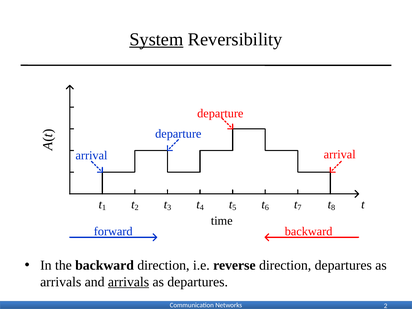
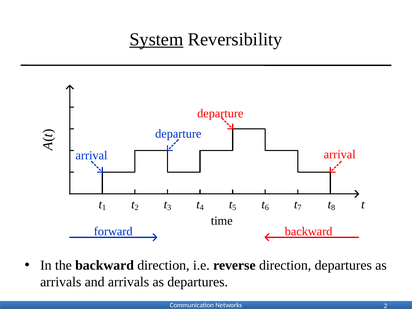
arrivals underline: present -> none (129, 282)
